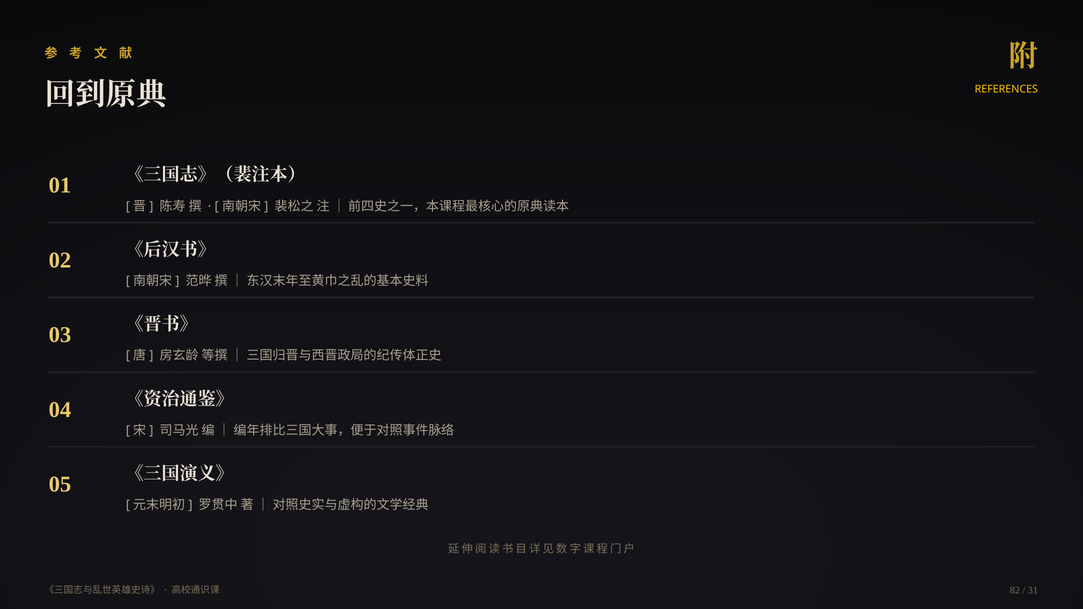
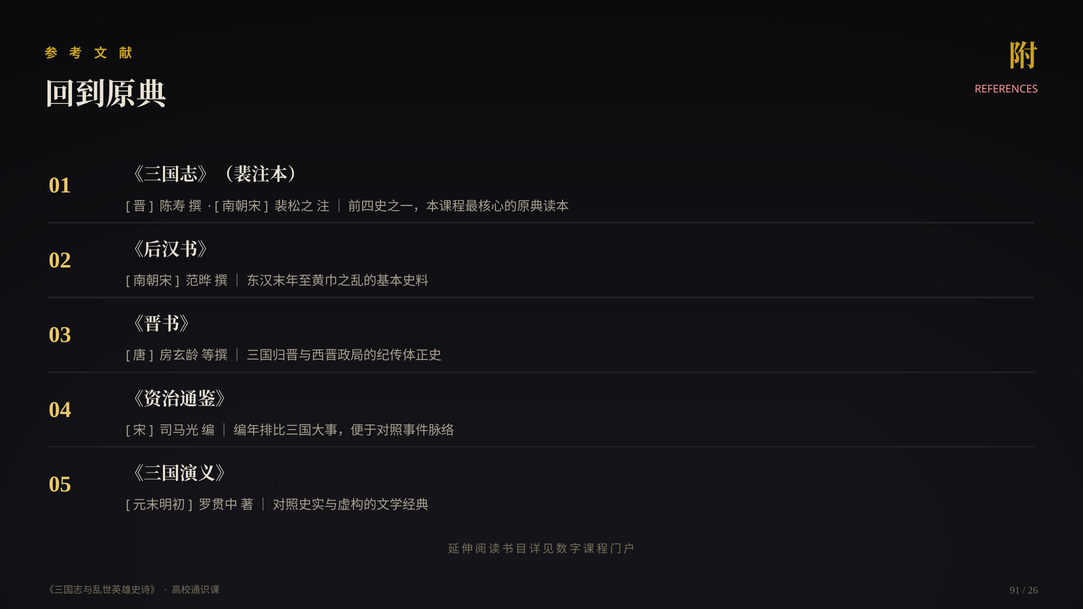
REFERENCES colour: yellow -> pink (1006, 89)
82: 82 -> 91 (1015, 590)
31: 31 -> 26 (1033, 590)
